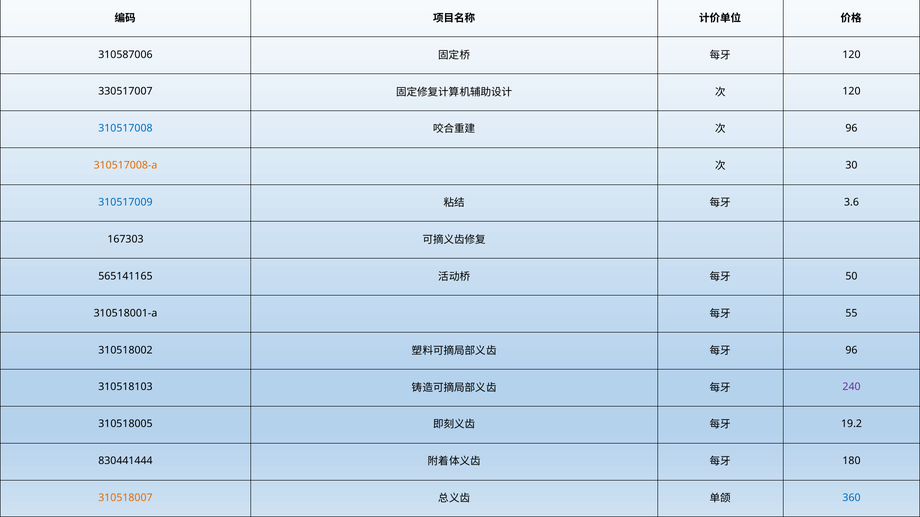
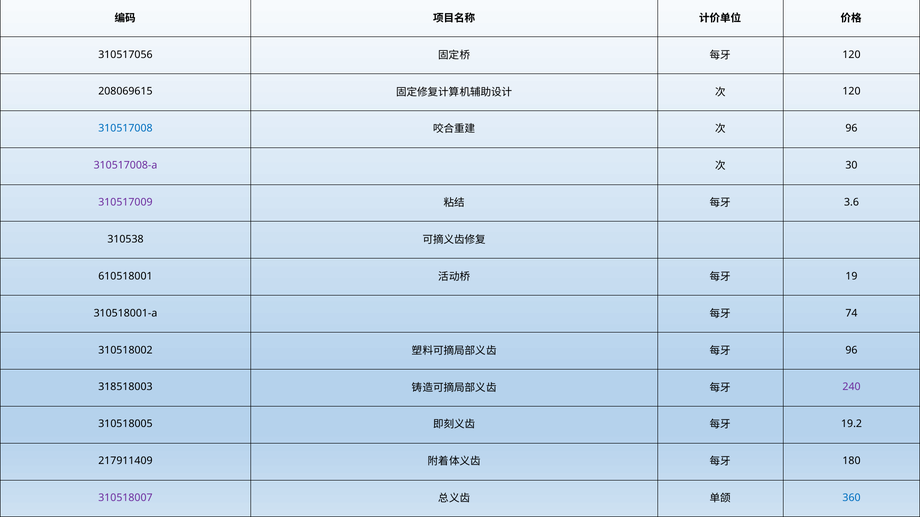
310587006: 310587006 -> 310517056 (125, 55)
330517007: 330517007 -> 208069615 (125, 92)
310517008-a colour: orange -> purple (125, 166)
310517009 colour: blue -> purple (125, 203)
167303: 167303 -> 310538 (125, 239)
565141165: 565141165 -> 610518001 (125, 276)
50: 50 -> 19 (851, 276)
55: 55 -> 74 (851, 313)
310518103: 310518103 -> 318518003 (125, 387)
830441444: 830441444 -> 217911409 (125, 461)
310518007 colour: orange -> purple (125, 498)
